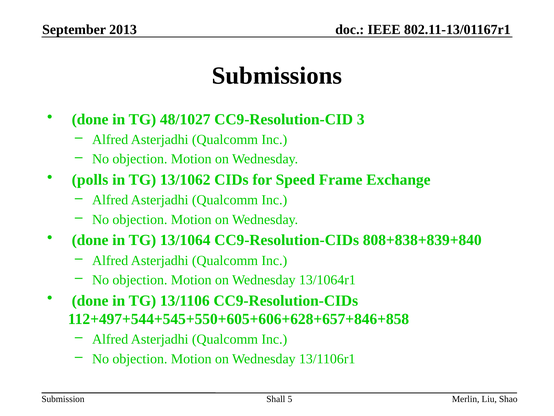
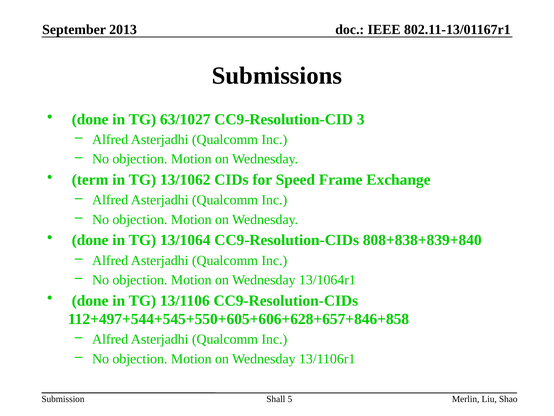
48/1027: 48/1027 -> 63/1027 (185, 119)
polls: polls -> term (90, 180)
